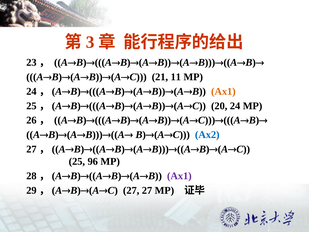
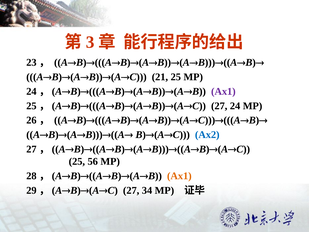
21 11: 11 -> 25 (176, 77)
Ax1 colour: orange -> purple (223, 91)
20: 20 -> 27 (219, 106)
96: 96 -> 56 (93, 161)
Ax1 colour: purple -> orange (179, 176)
27 27: 27 -> 34 (147, 190)
